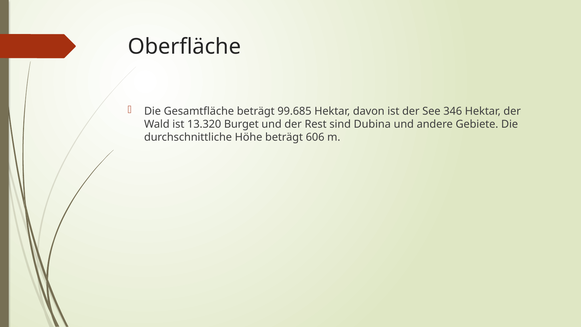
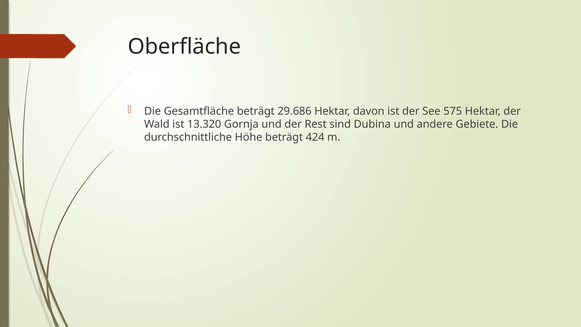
99.685: 99.685 -> 29.686 (294, 111)
346: 346 -> 575 (453, 111)
Burget: Burget -> Gornja (241, 124)
606: 606 -> 424 (315, 137)
